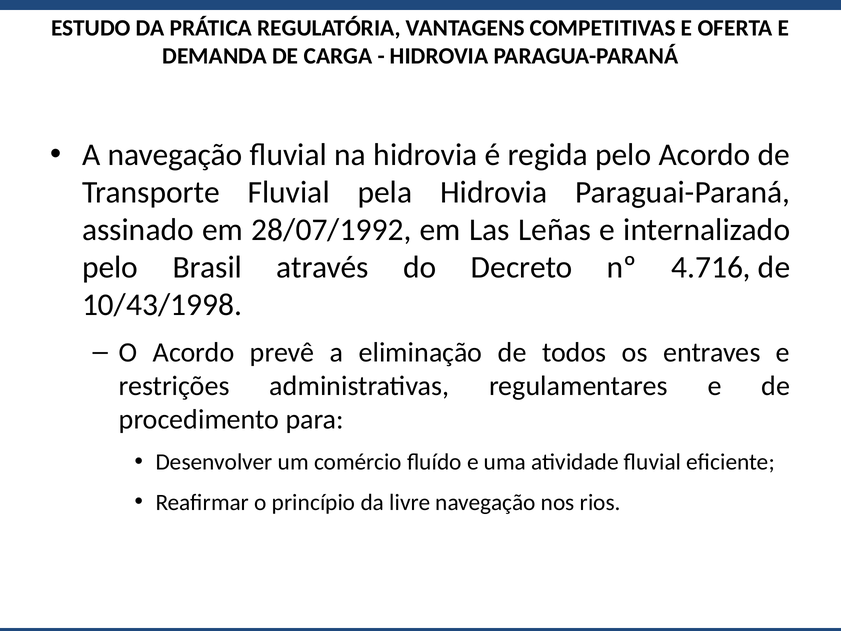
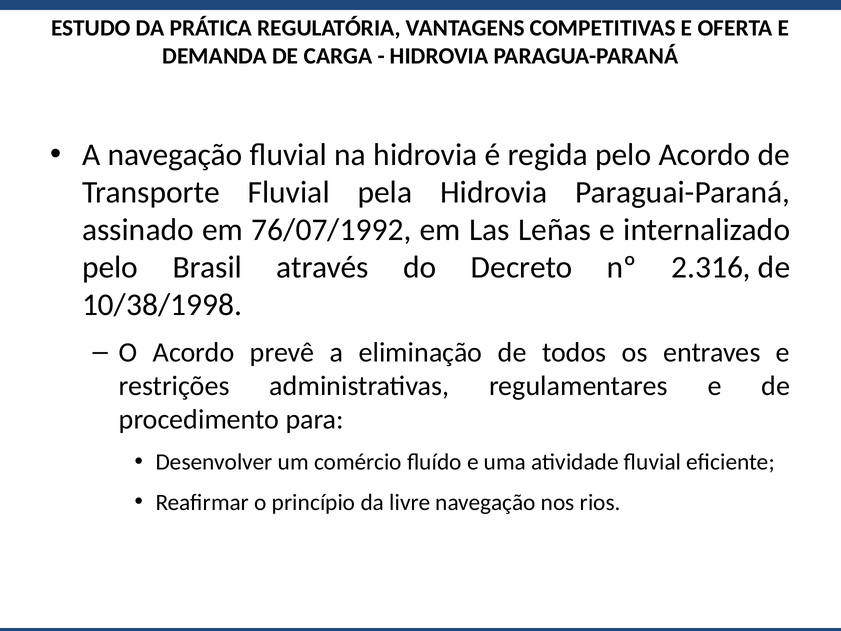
28/07/1992: 28/07/1992 -> 76/07/1992 (331, 230)
4.716: 4.716 -> 2.316 (711, 267)
10/43/1998: 10/43/1998 -> 10/38/1998 (162, 305)
